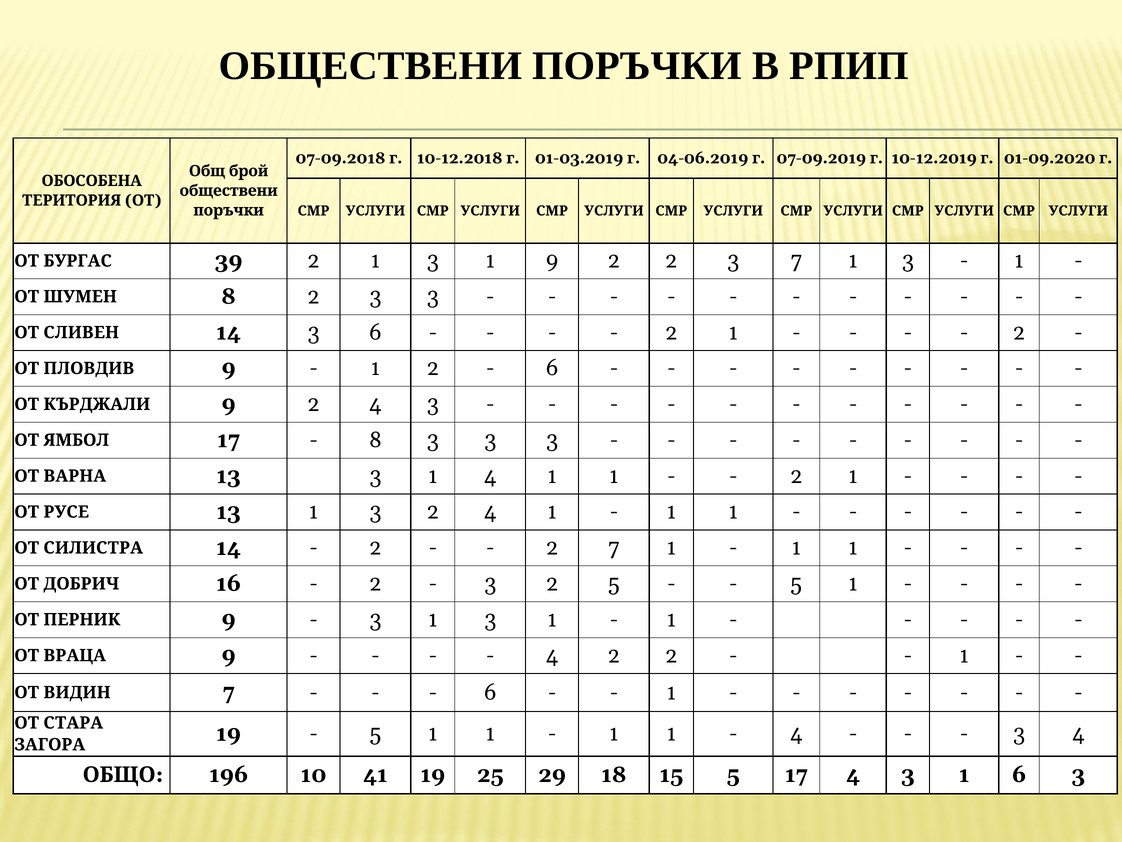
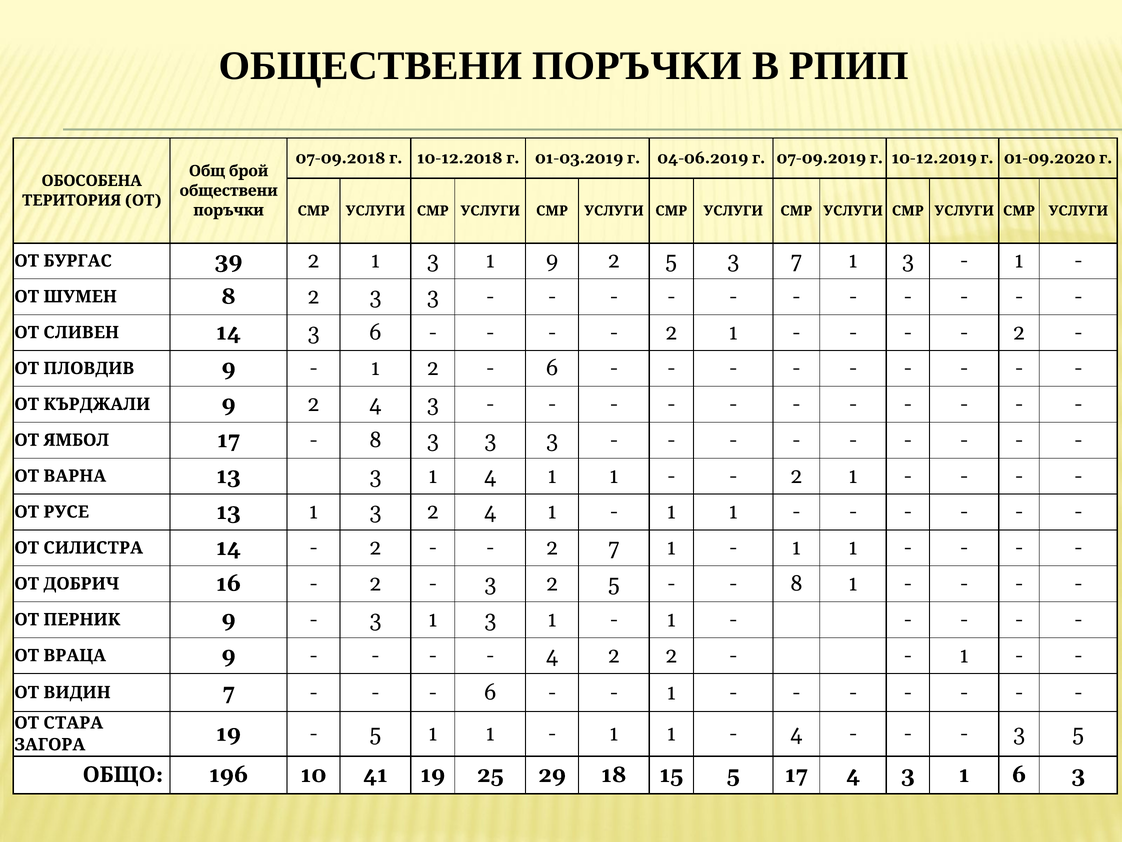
9 2 2: 2 -> 5 (671, 261)
5: 5 -> 8 (796, 583)
3 4: 4 -> 5 (1078, 733)
